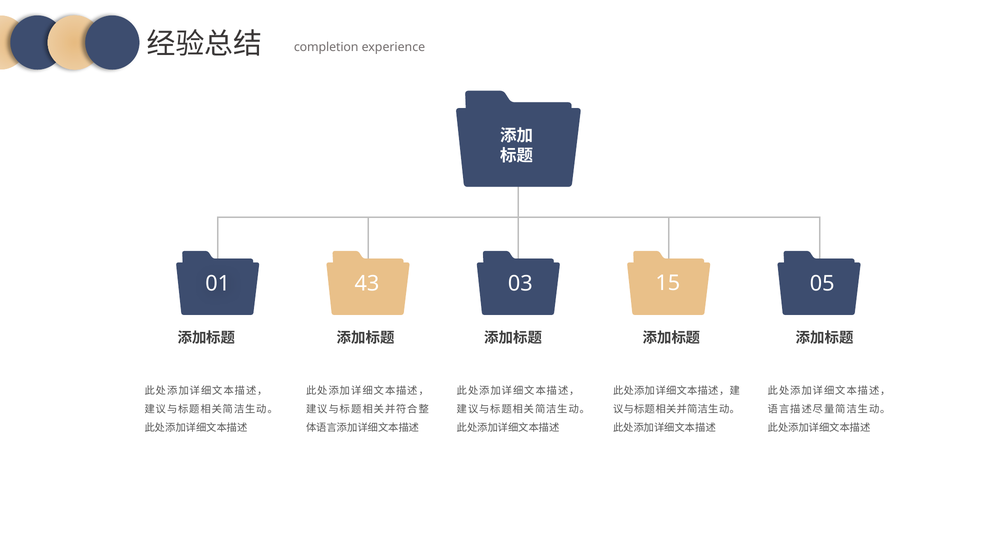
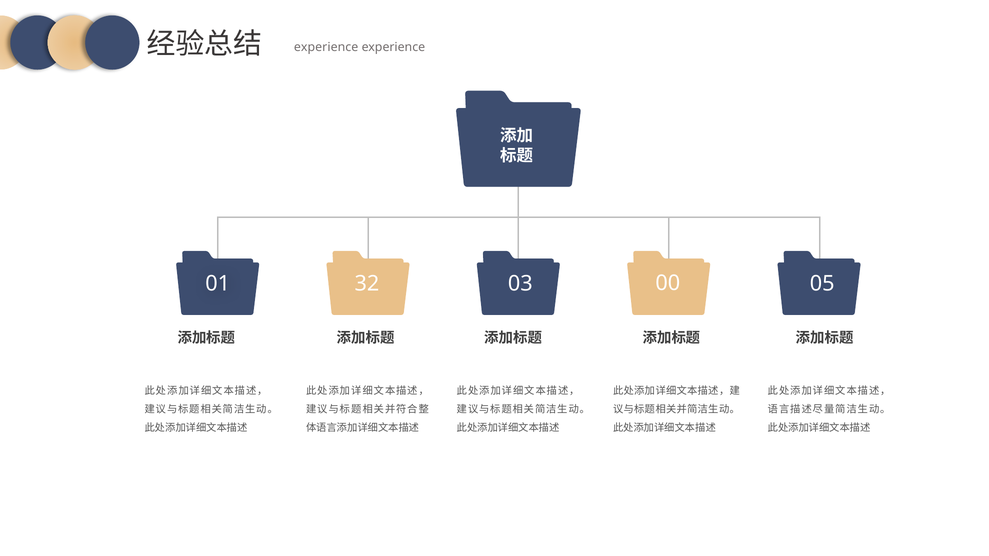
completion: completion -> experience (326, 47)
43: 43 -> 32 (367, 284)
15: 15 -> 00 (668, 283)
